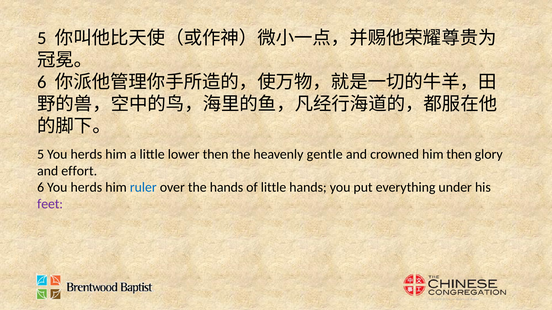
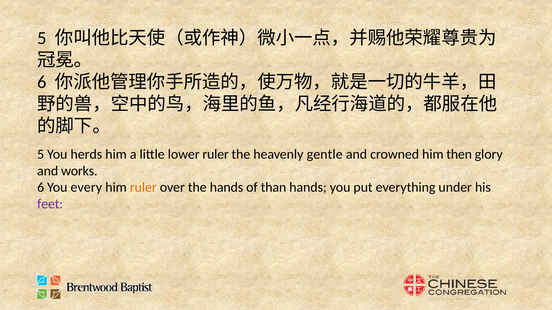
lower then: then -> ruler (216, 155)
effort: effort -> works (79, 171)
6 You herds: herds -> every (86, 188)
ruler colour: blue -> orange (143, 188)
of little: little -> than (274, 188)
